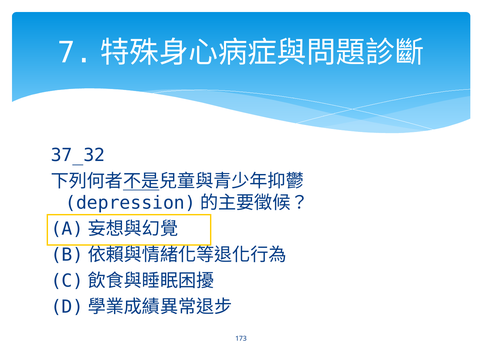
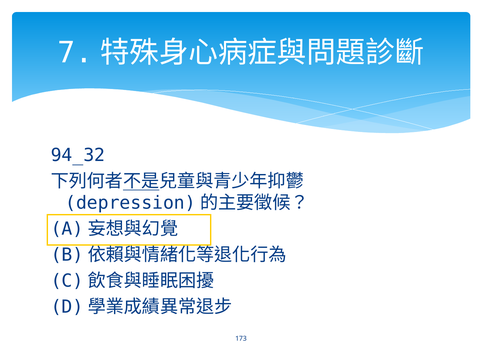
37_32: 37_32 -> 94_32 (78, 156)
